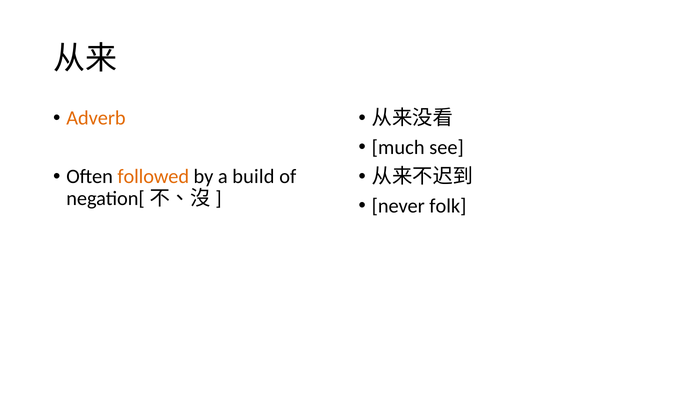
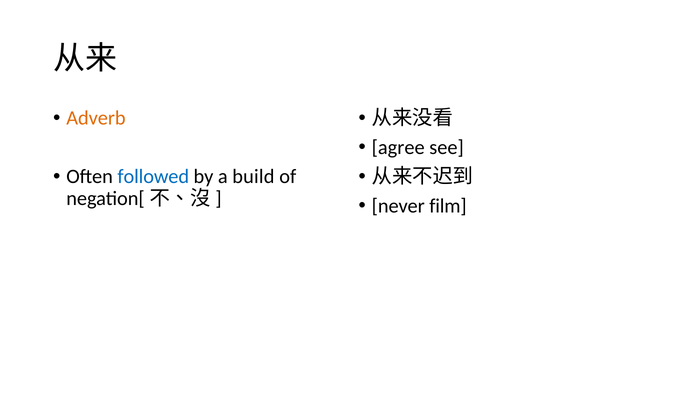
much: much -> agree (398, 147)
followed colour: orange -> blue (153, 177)
folk: folk -> film (448, 206)
